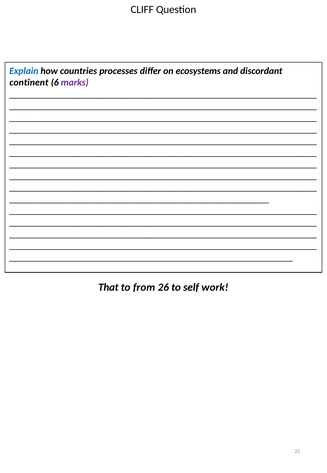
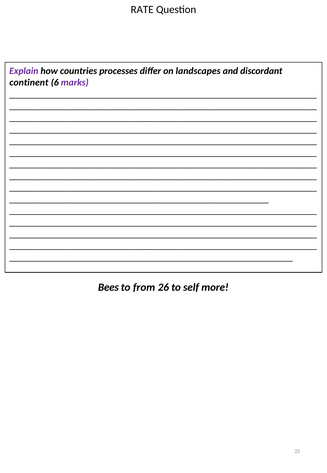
CLIFF: CLIFF -> RATE (142, 9)
Explain colour: blue -> purple (24, 71)
ecosystems: ecosystems -> landscapes (198, 71)
That: That -> Bees (108, 287)
work: work -> more (215, 287)
